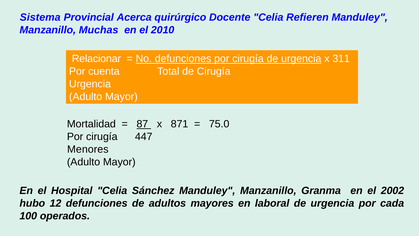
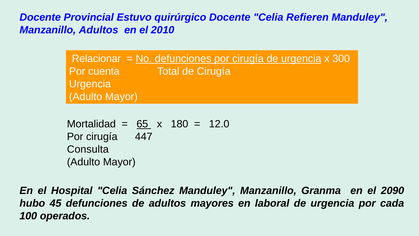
Sistema: Sistema -> Docente (40, 18)
Acerca: Acerca -> Estuvo (134, 18)
Manzanillo Muchas: Muchas -> Adultos (99, 30)
311: 311 -> 300 (341, 59)
87: 87 -> 65 (142, 124)
871: 871 -> 180 (180, 124)
75.0: 75.0 -> 12.0 (219, 124)
Menores: Menores -> Consulta (88, 149)
2002: 2002 -> 2090 (392, 191)
12: 12 -> 45 (56, 203)
